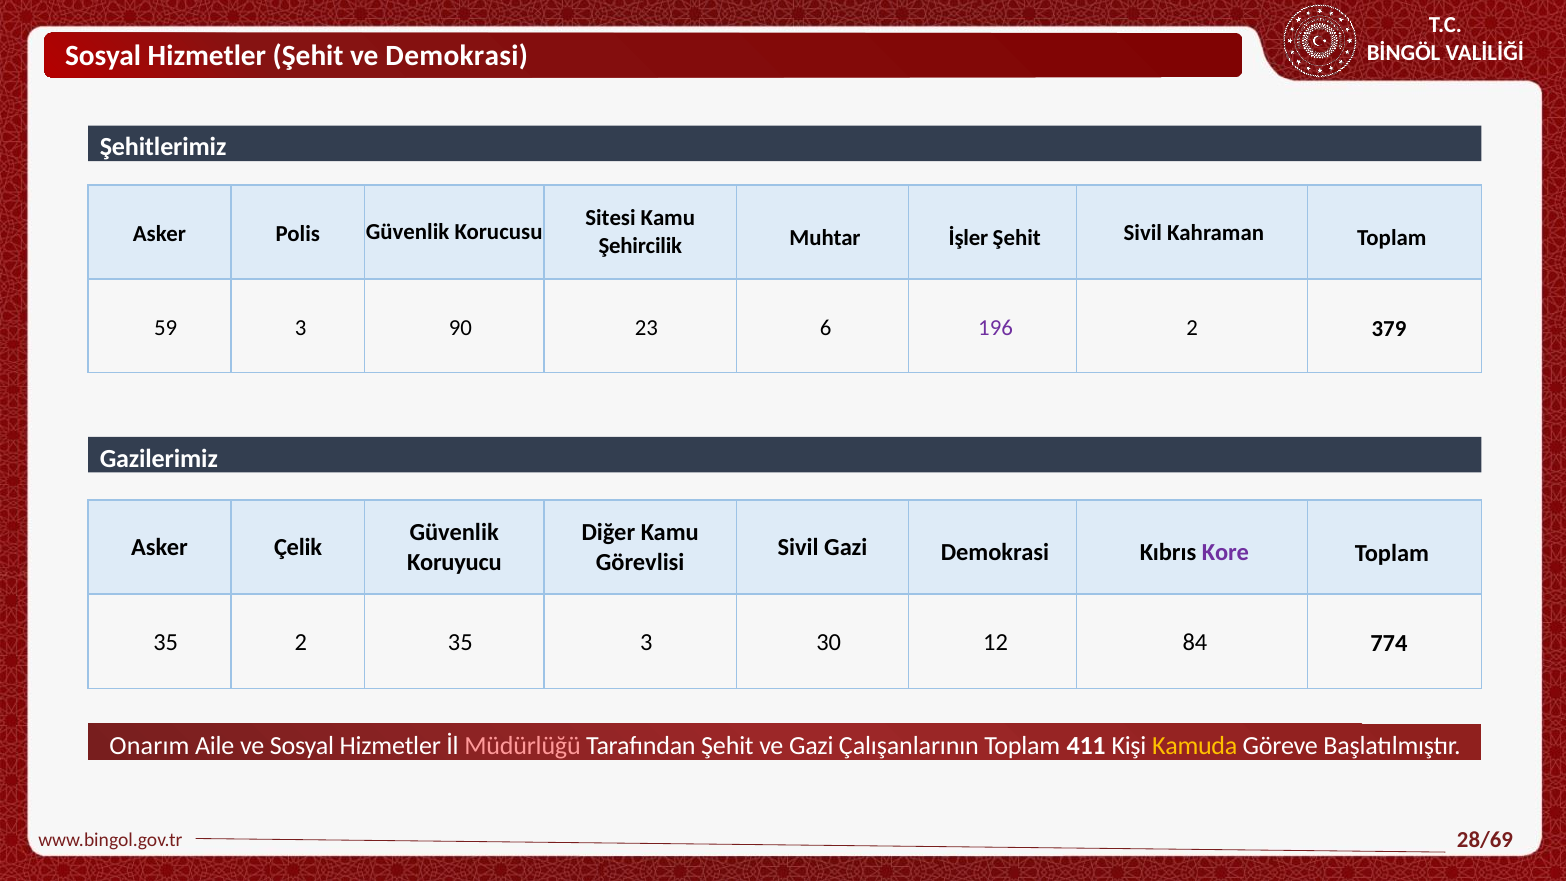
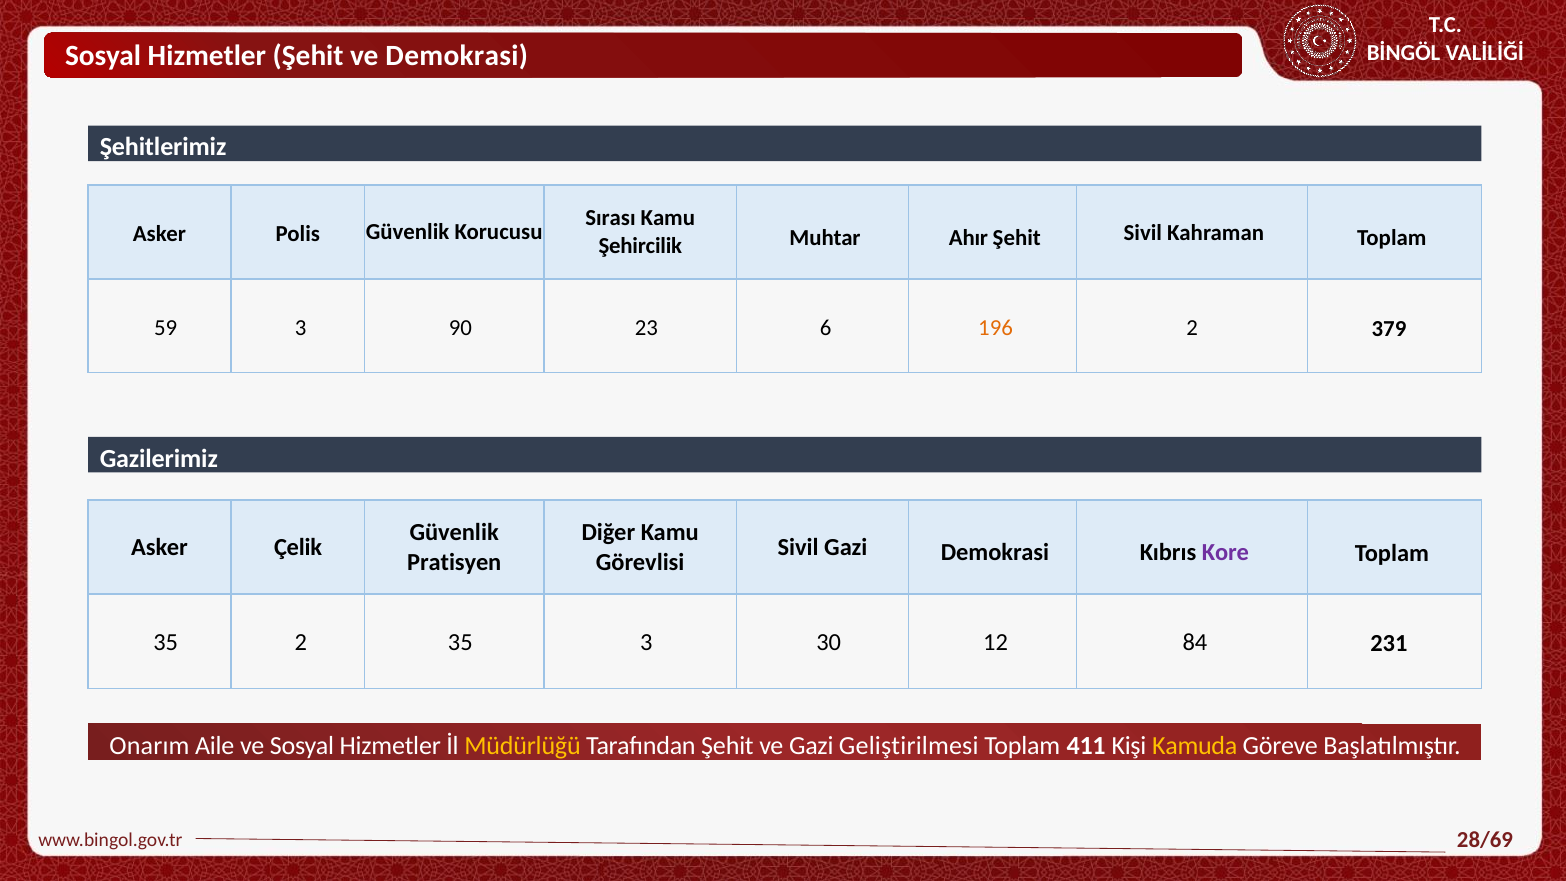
Sitesi: Sitesi -> Sırası (610, 218)
İşler: İşler -> Ahır (968, 238)
196 colour: purple -> orange (996, 328)
Koruyucu: Koruyucu -> Pratisyen (454, 562)
774: 774 -> 231 (1389, 643)
Müdürlüğü colour: pink -> yellow (523, 746)
Çalışanlarının: Çalışanlarının -> Geliştirilmesi (909, 746)
